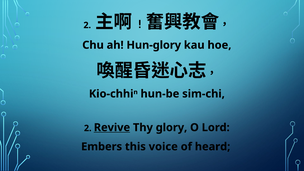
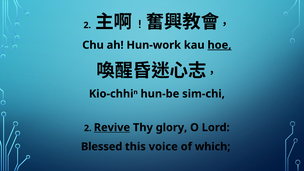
Hun-glory: Hun-glory -> Hun-work (154, 45)
hoe underline: none -> present (219, 45)
Embers: Embers -> Blessed (102, 147)
heard: heard -> which (213, 147)
